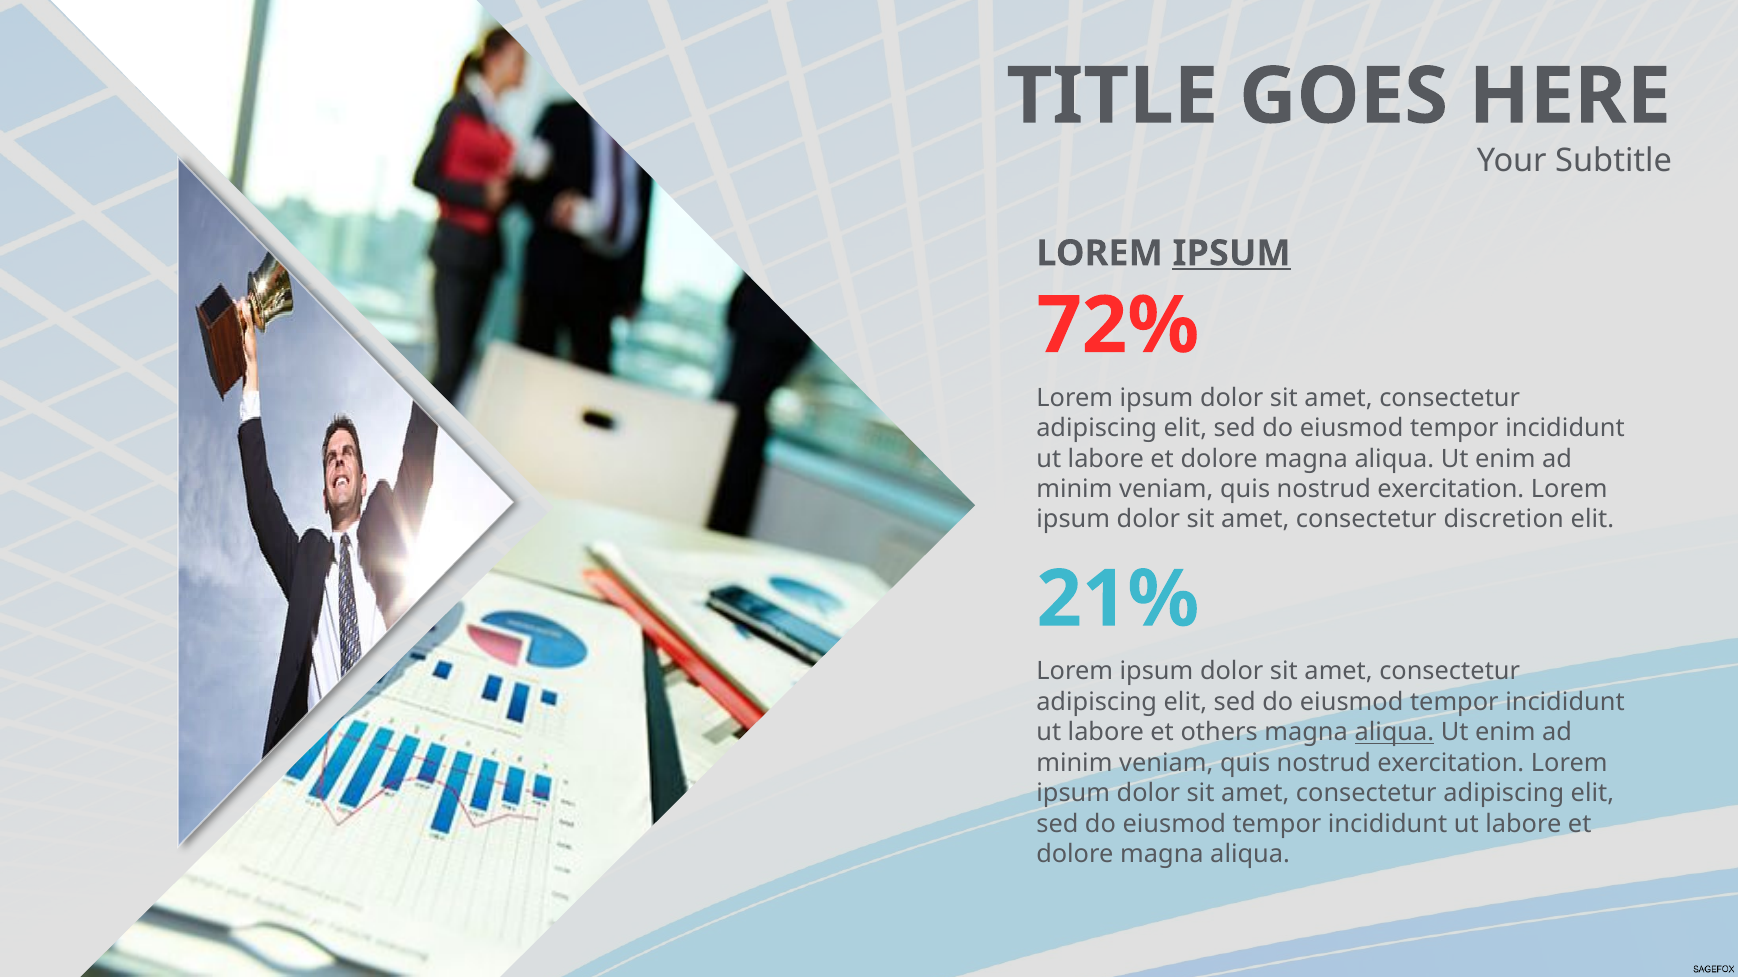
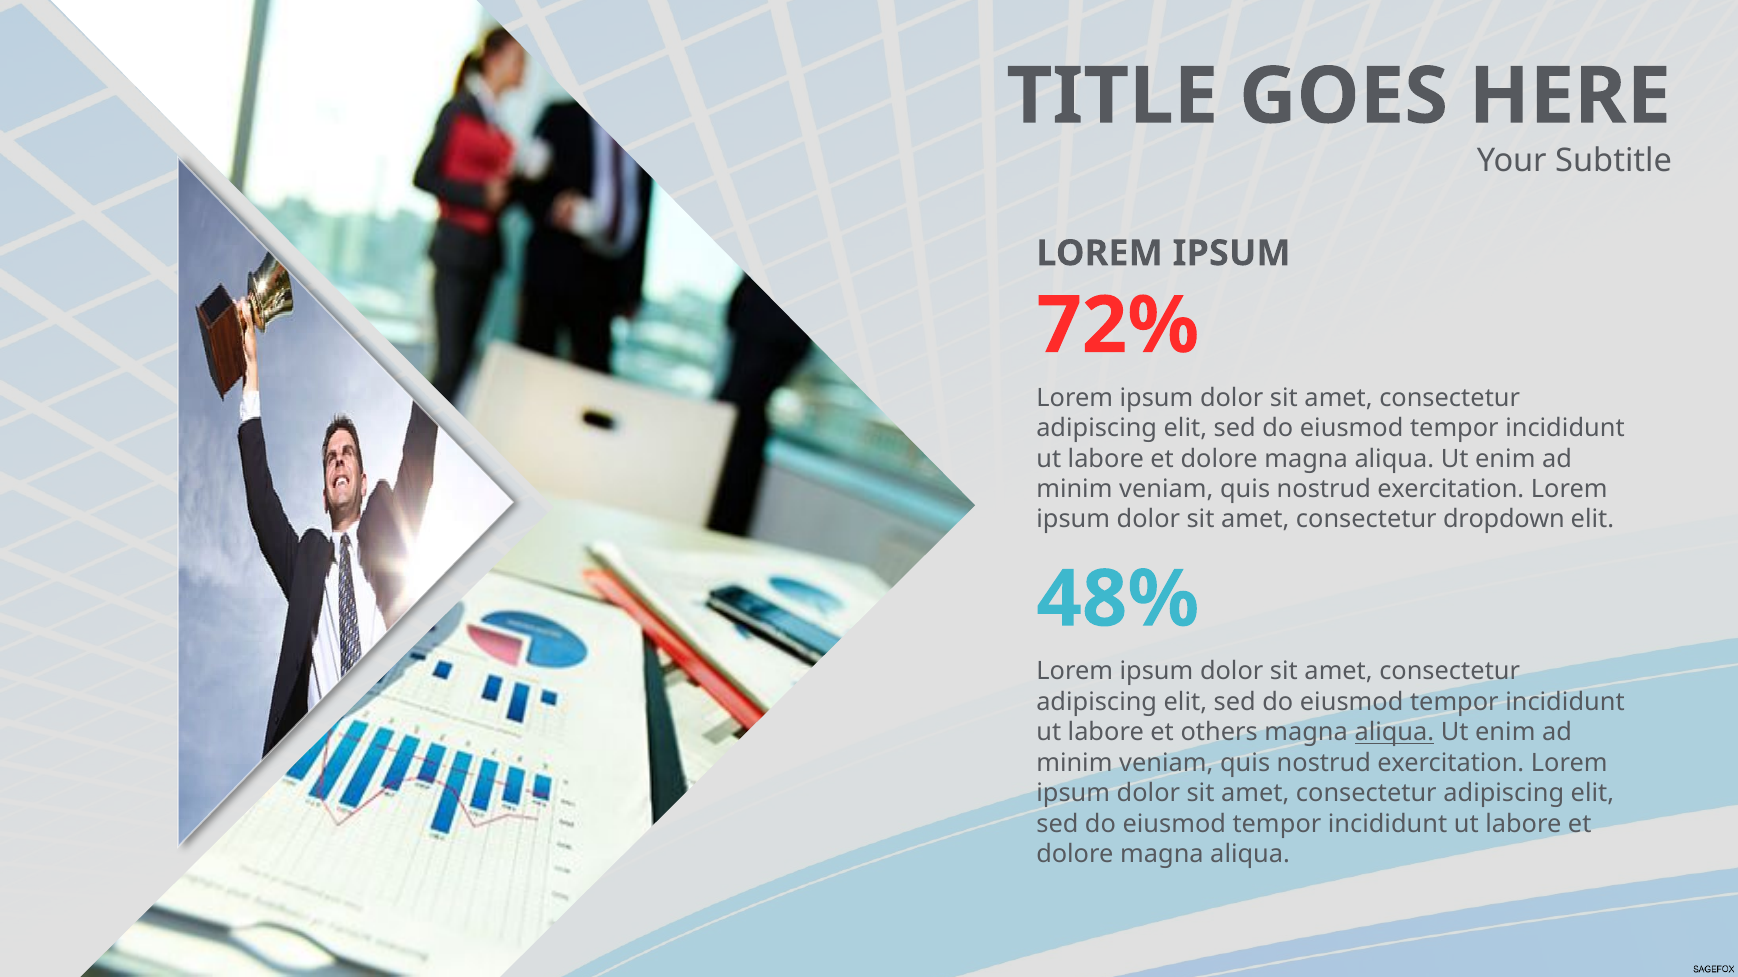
IPSUM underline: present -> none (1231, 253)
discretion: discretion -> dropdown (1504, 520)
21%: 21% -> 48% (1118, 600)
